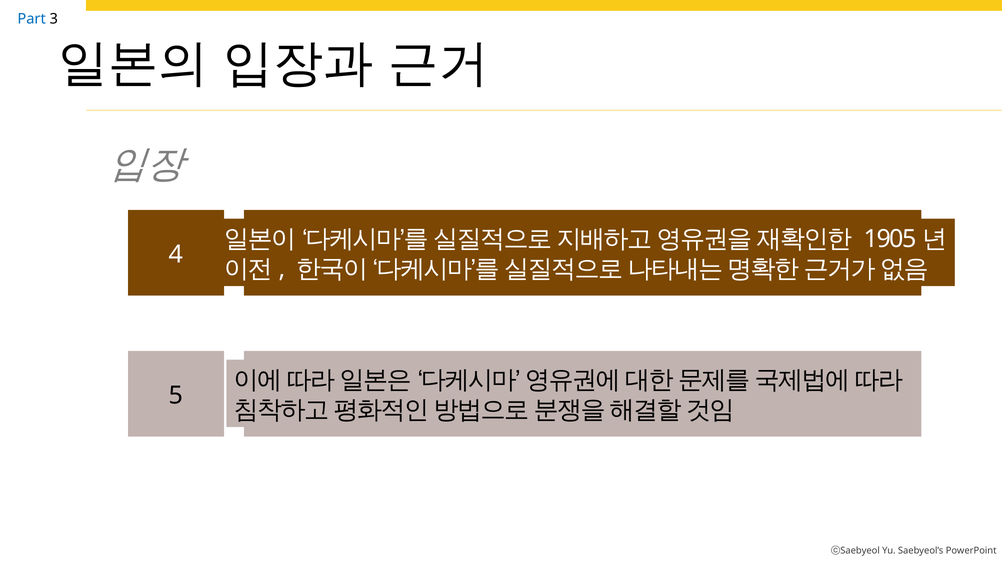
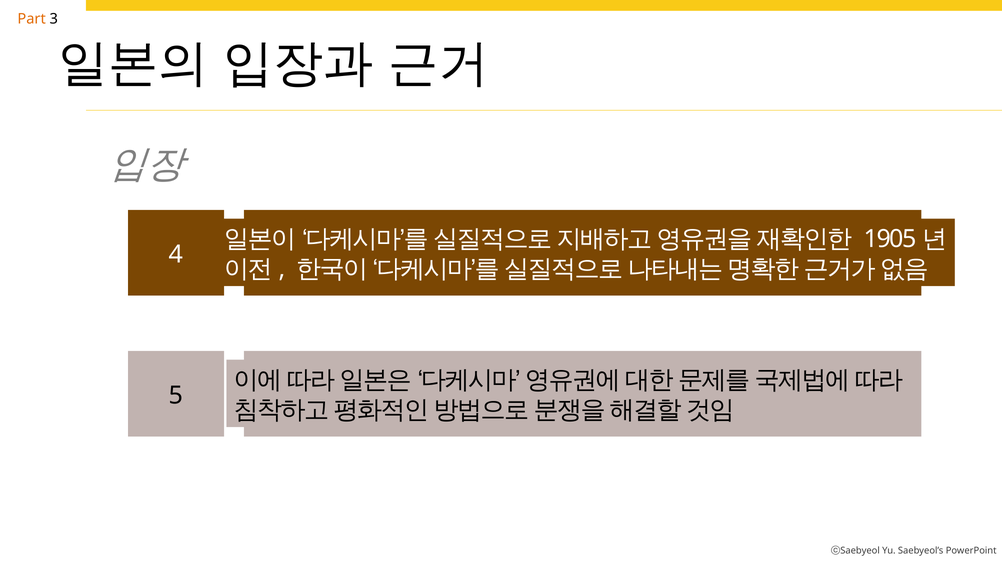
Part colour: blue -> orange (32, 19)
